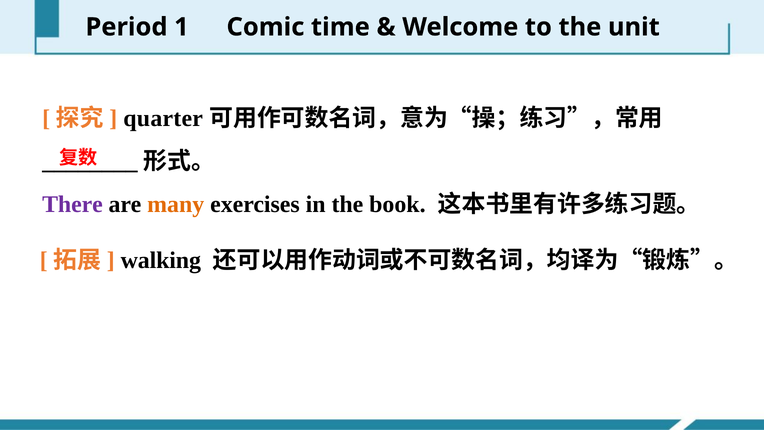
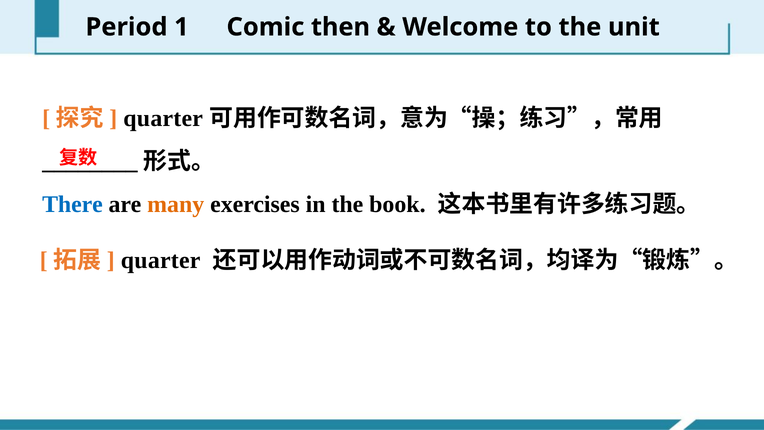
time: time -> then (341, 27)
There colour: purple -> blue (72, 204)
walking: walking -> quarter (161, 260)
